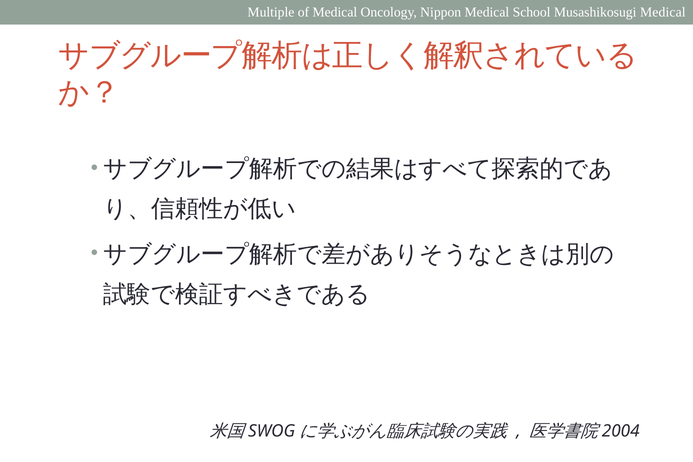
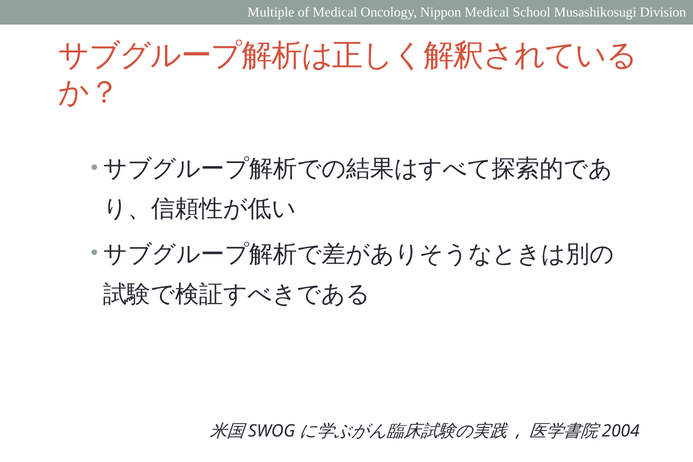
Musashikosugi Medical: Medical -> Division (663, 12)
